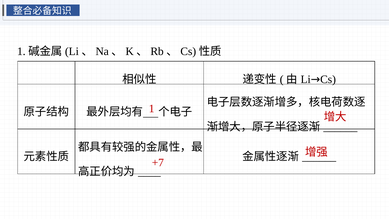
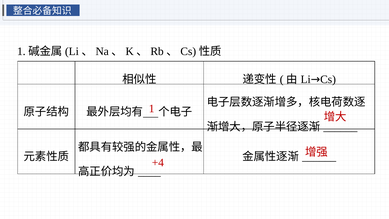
+7: +7 -> +4 (158, 163)
